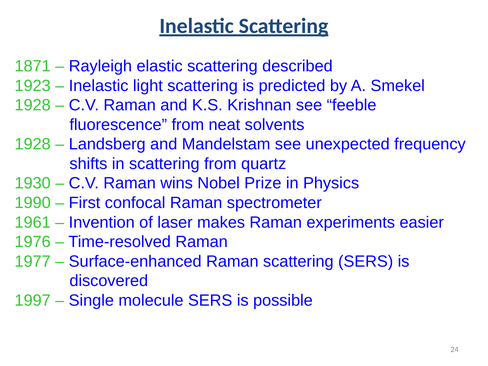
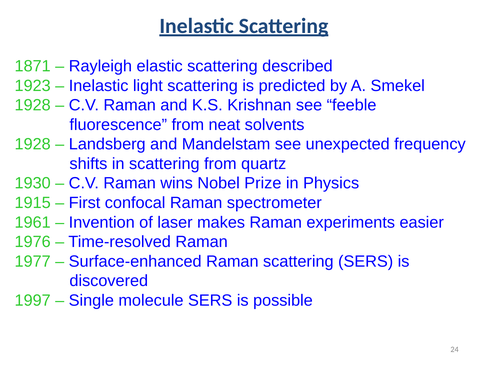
1990: 1990 -> 1915 (33, 203)
